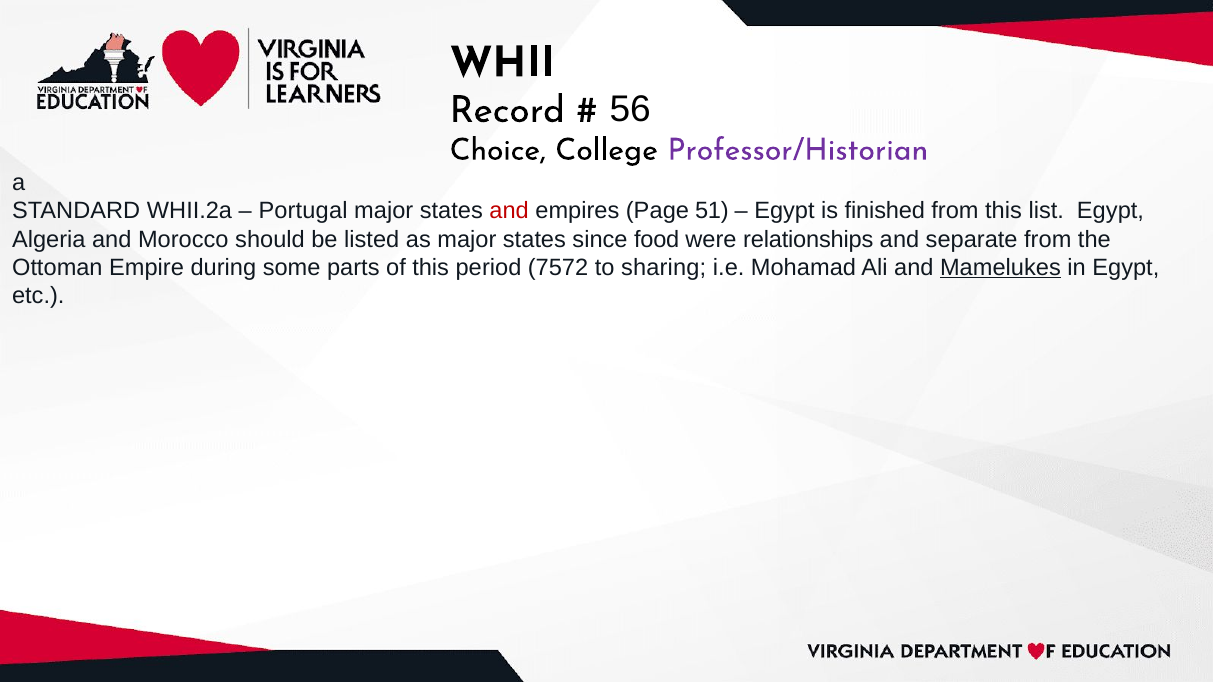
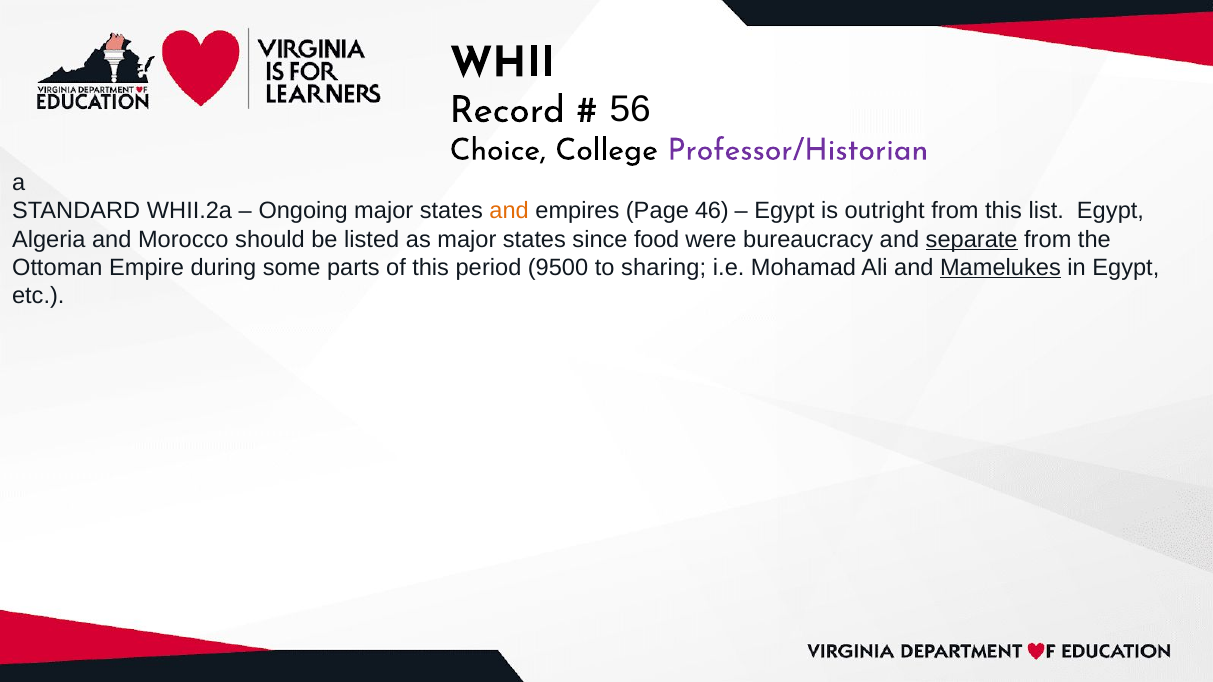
Portugal: Portugal -> Ongoing (303, 211)
and colour: red -> orange (509, 211)
51: 51 -> 46 (712, 211)
finished: finished -> outright (885, 211)
relationships: relationships -> bureaucracy (808, 239)
separate underline: none -> present (972, 239)
7572: 7572 -> 9500 (558, 268)
